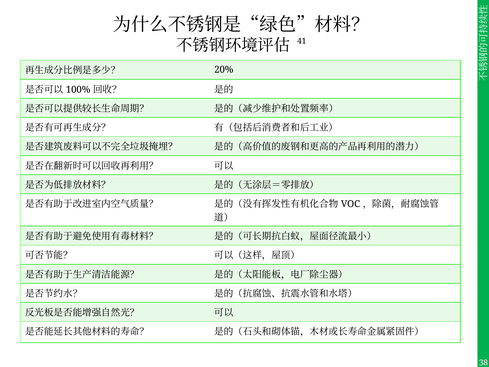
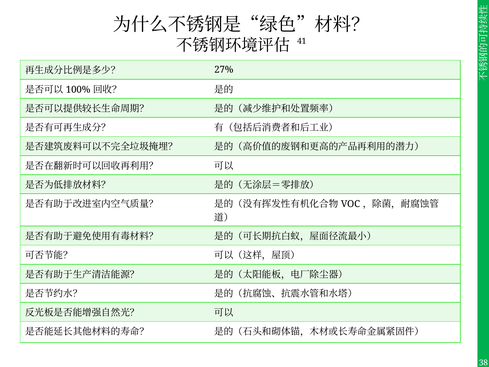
20%: 20% -> 27% (224, 70)
